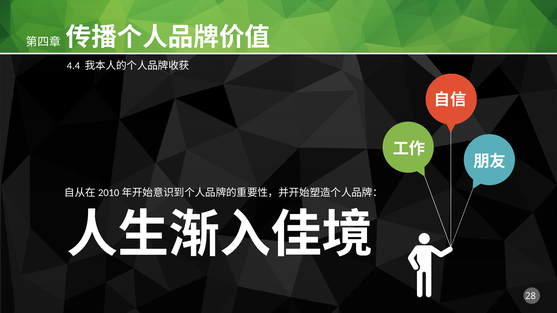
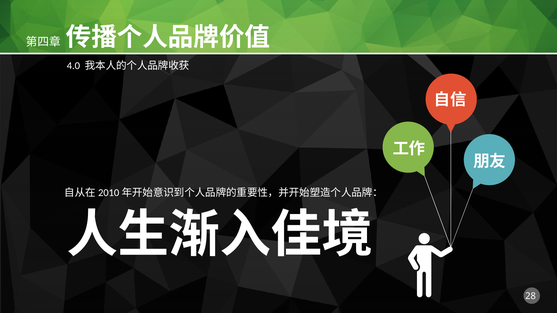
4.4: 4.4 -> 4.0 (73, 66)
